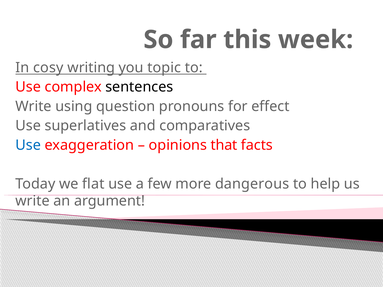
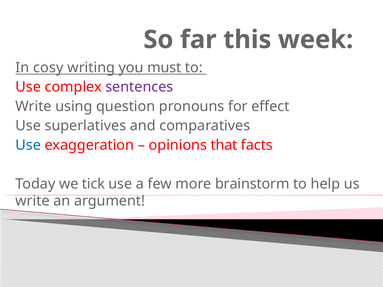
topic: topic -> must (164, 68)
sentences colour: black -> purple (139, 87)
flat: flat -> tick (93, 184)
dangerous: dangerous -> brainstorm (252, 184)
